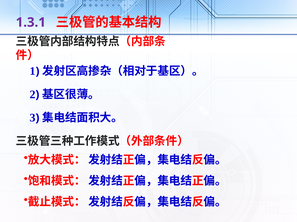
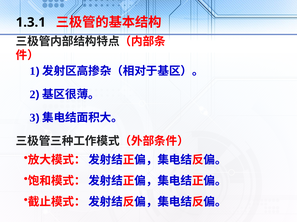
1.3.1 colour: purple -> black (31, 22)
